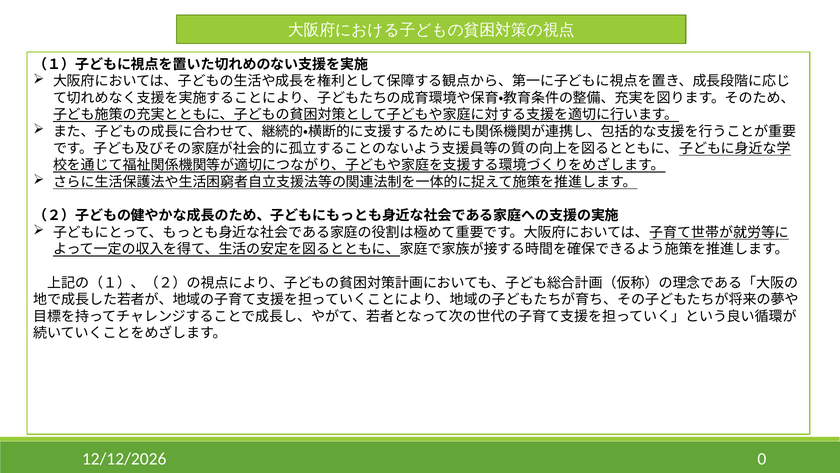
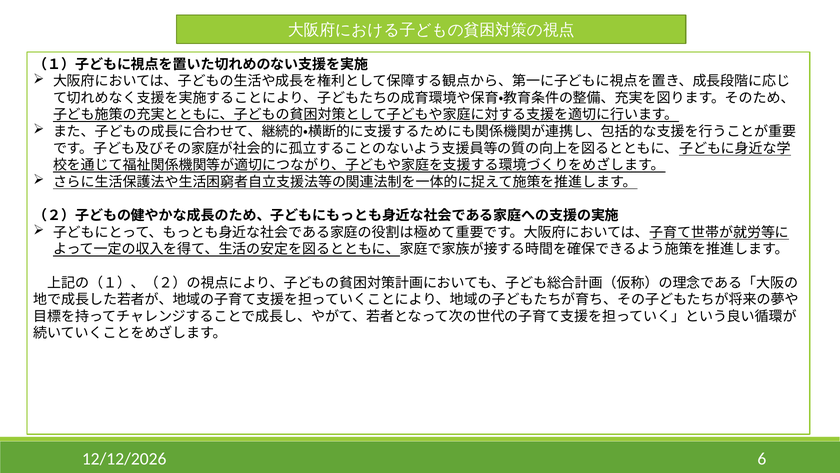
0: 0 -> 6 (762, 459)
